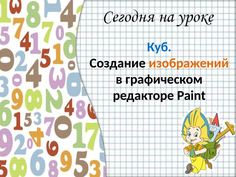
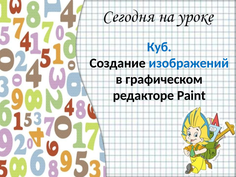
изображений colour: orange -> blue (189, 63)
